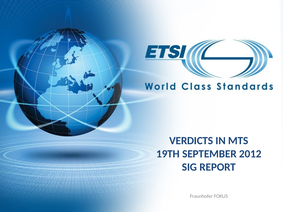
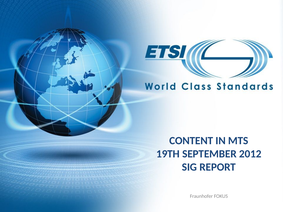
VERDICTS: VERDICTS -> CONTENT (191, 141)
